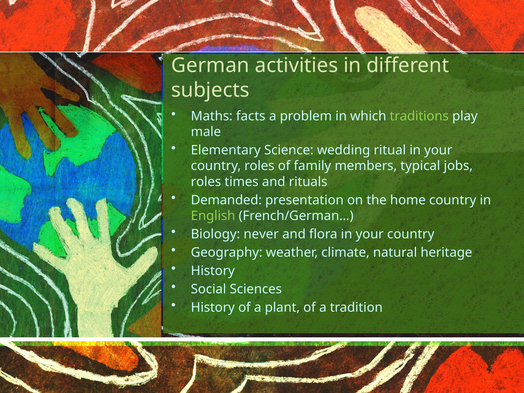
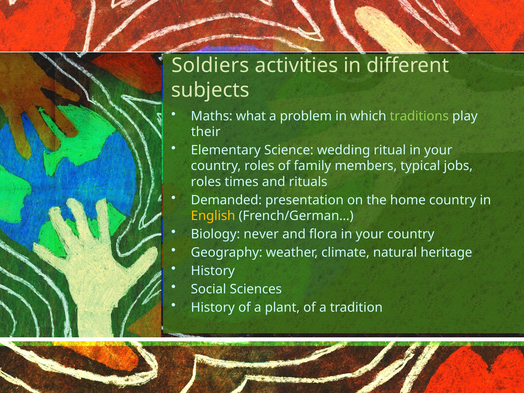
German: German -> Soldiers (210, 66)
facts: facts -> what (251, 116)
male: male -> their (206, 132)
English colour: light green -> yellow (213, 216)
